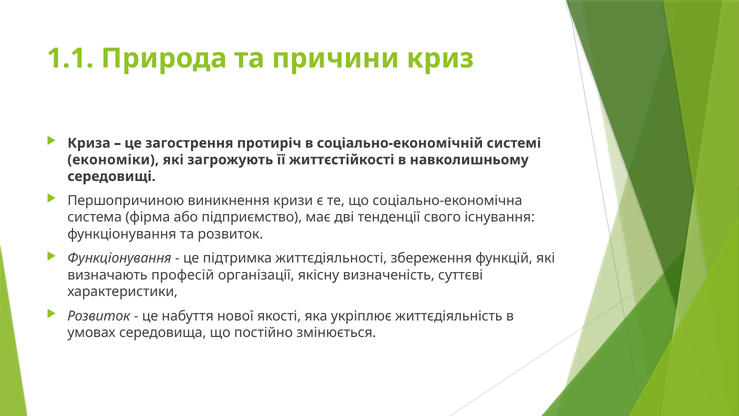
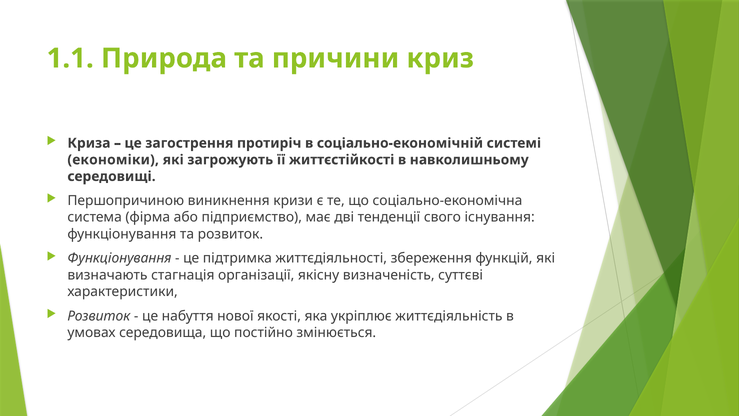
професій: професій -> стагнація (183, 275)
